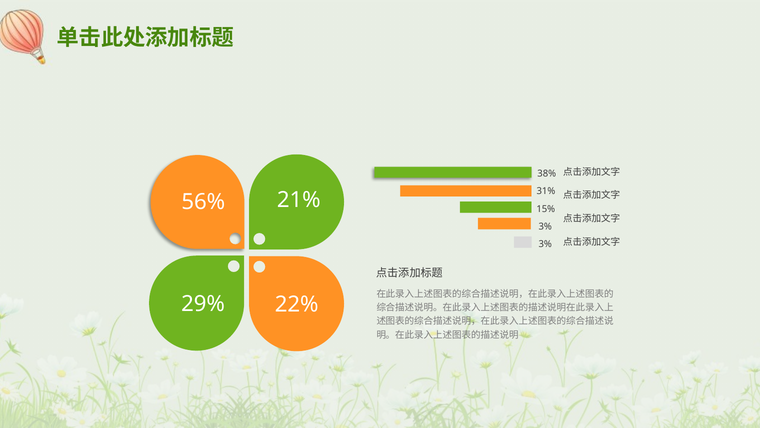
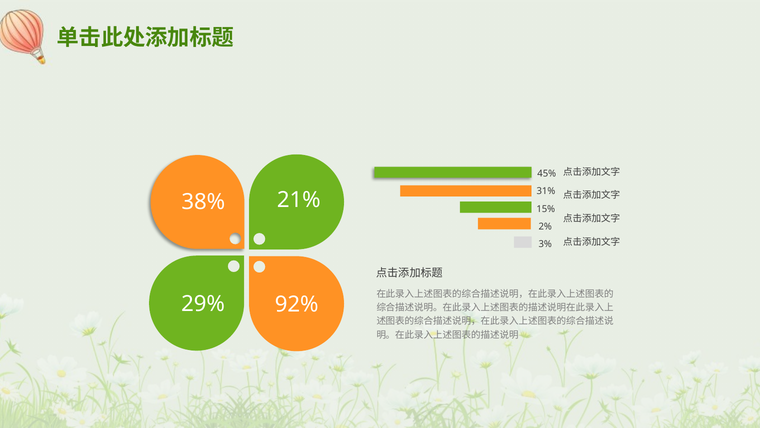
38%: 38% -> 45% (547, 173)
56%: 56% -> 38% (203, 201)
3%: 3% -> 2% (545, 226)
22%: 22% -> 92% (297, 304)
